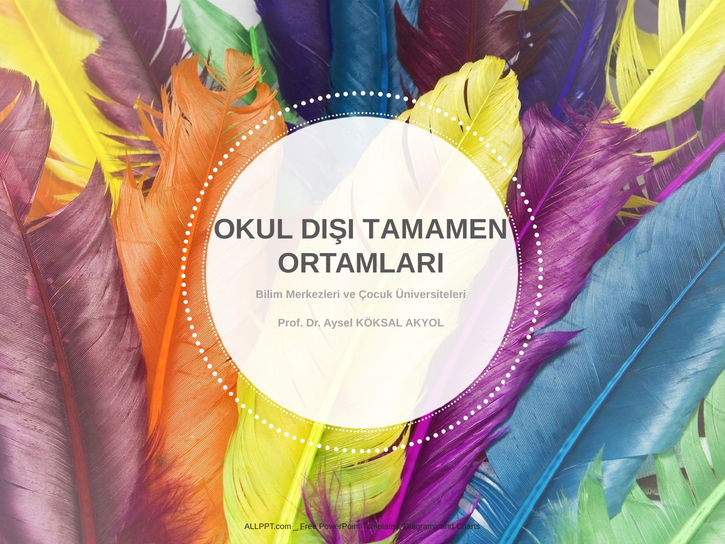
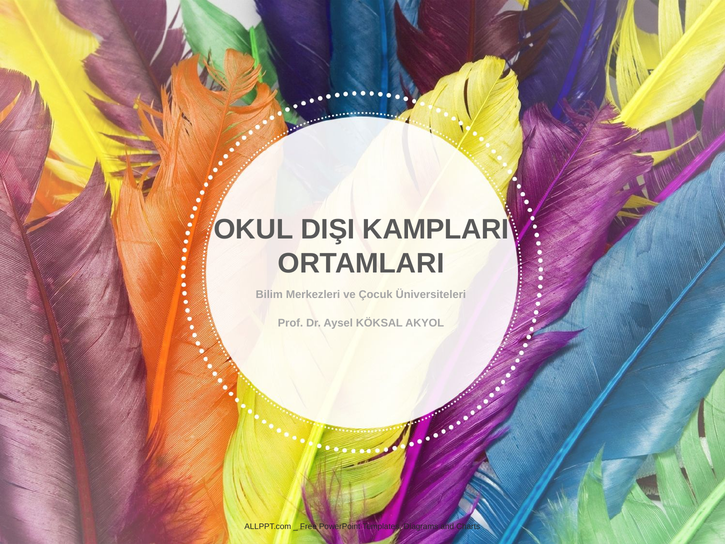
TAMAMEN: TAMAMEN -> KAMPLARI (436, 229)
